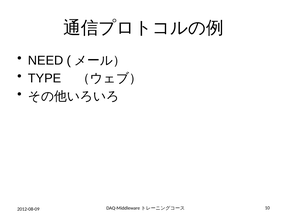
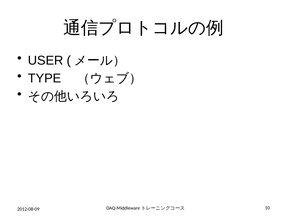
NEED: NEED -> USER (46, 60)
